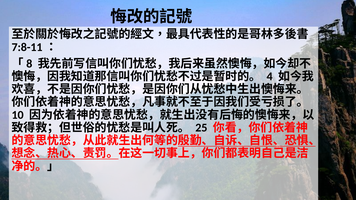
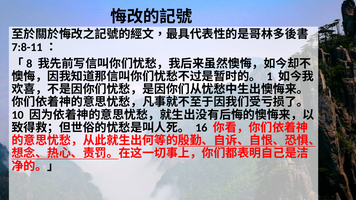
4: 4 -> 1 (270, 77)
25: 25 -> 16 (201, 128)
